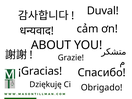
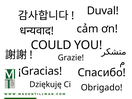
ABOUT: ABOUT -> COULD (51, 45)
